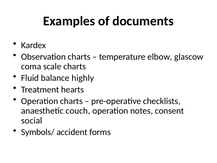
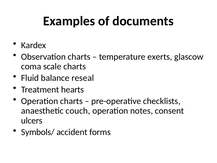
elbow: elbow -> exerts (160, 57)
highly: highly -> reseal (83, 78)
social: social -> ulcers (32, 120)
